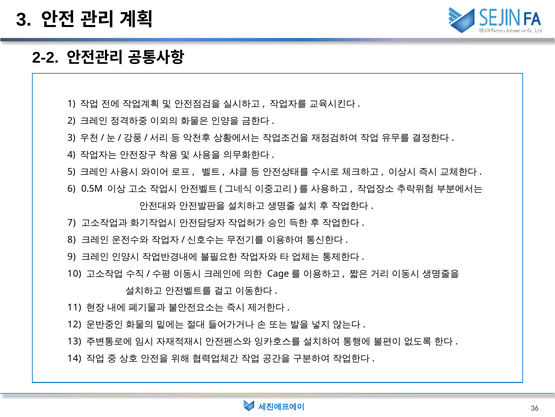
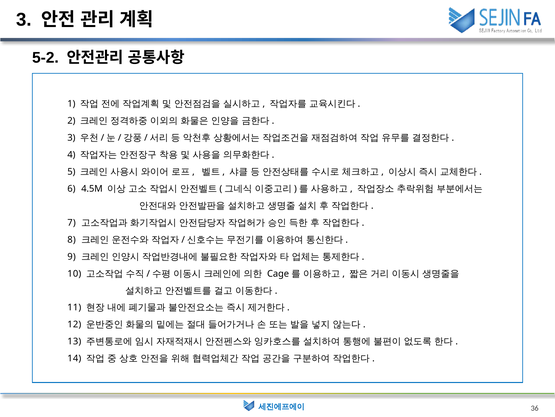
2-2: 2-2 -> 5-2 (45, 58)
0.5M: 0.5M -> 4.5M (92, 188)
